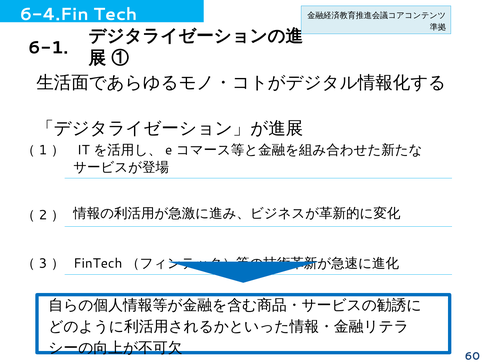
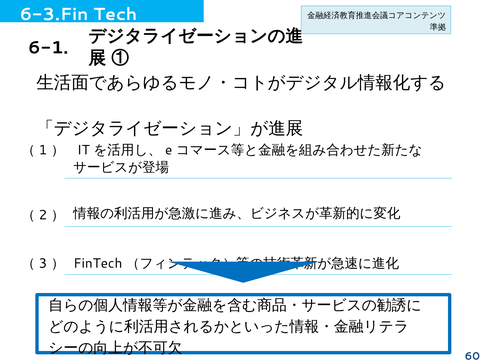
6-4.Fin: 6-4.Fin -> 6-3.Fin (54, 14)
